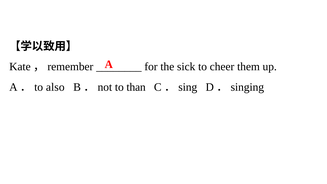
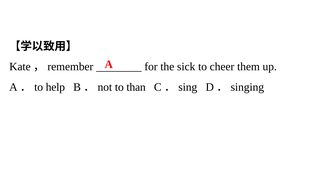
also: also -> help (55, 87)
